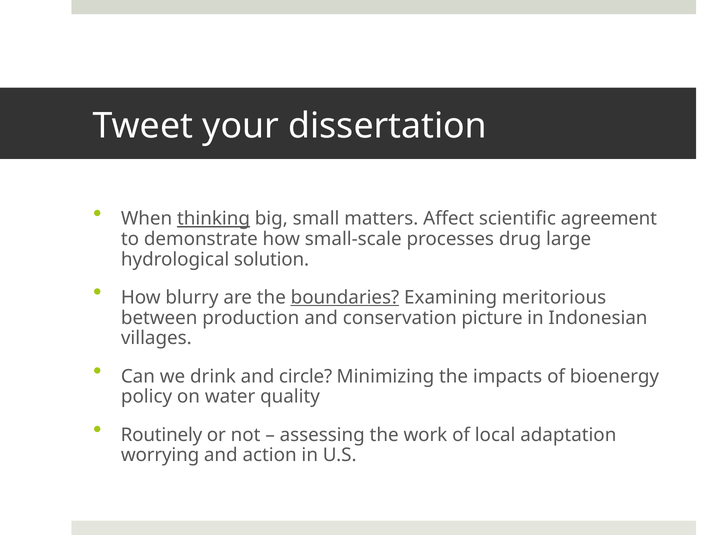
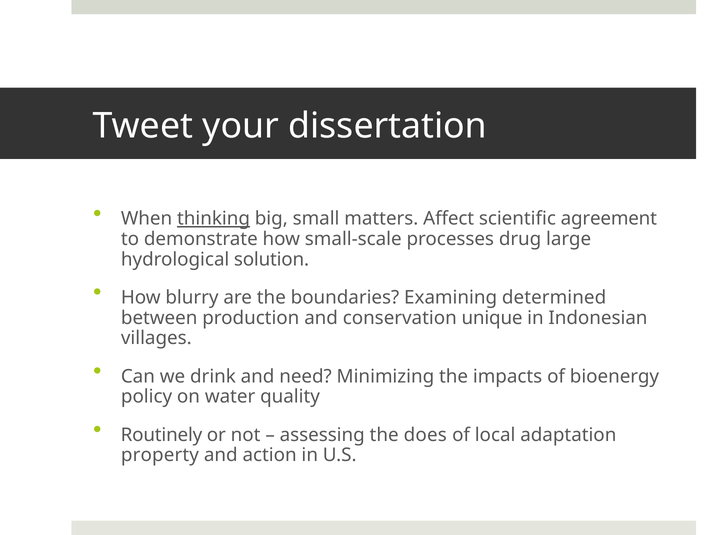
boundaries underline: present -> none (345, 298)
meritorious: meritorious -> determined (554, 298)
picture: picture -> unique (492, 318)
circle: circle -> need (306, 377)
work: work -> does (425, 435)
worrying: worrying -> property (160, 456)
